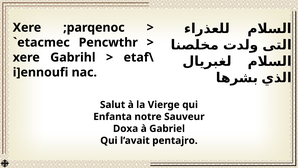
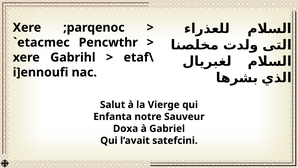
pentajro: pentajro -> satefcini (175, 140)
